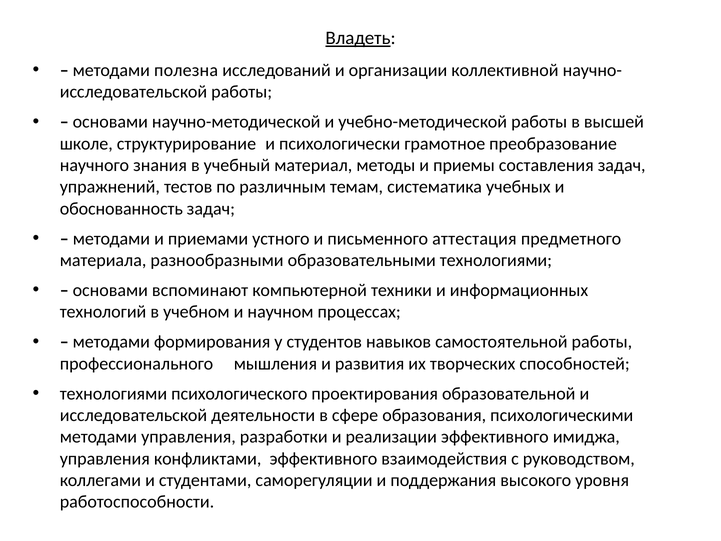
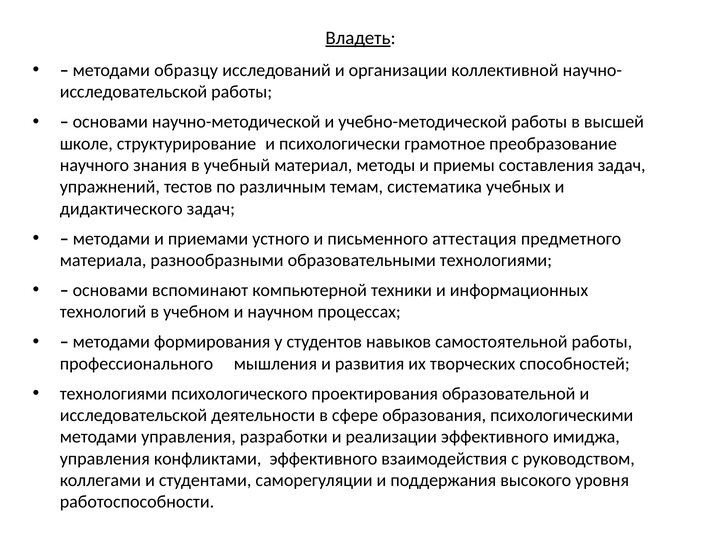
полезна: полезна -> образцу (186, 70)
обоснованность: обоснованность -> дидактического (121, 208)
